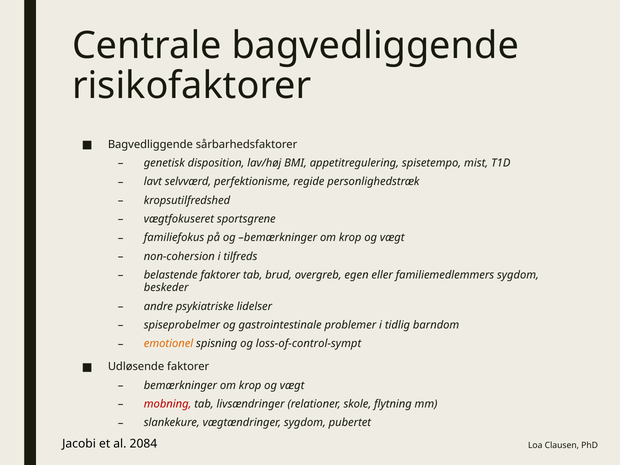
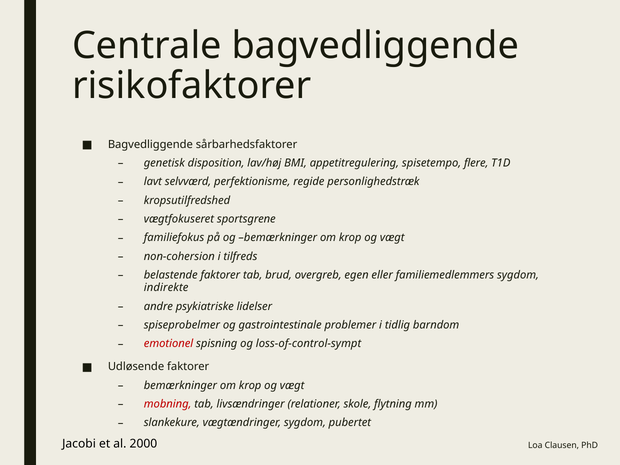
mist: mist -> flere (476, 163)
beskeder: beskeder -> indirekte (166, 288)
emotionel colour: orange -> red (169, 344)
2084: 2084 -> 2000 (143, 444)
